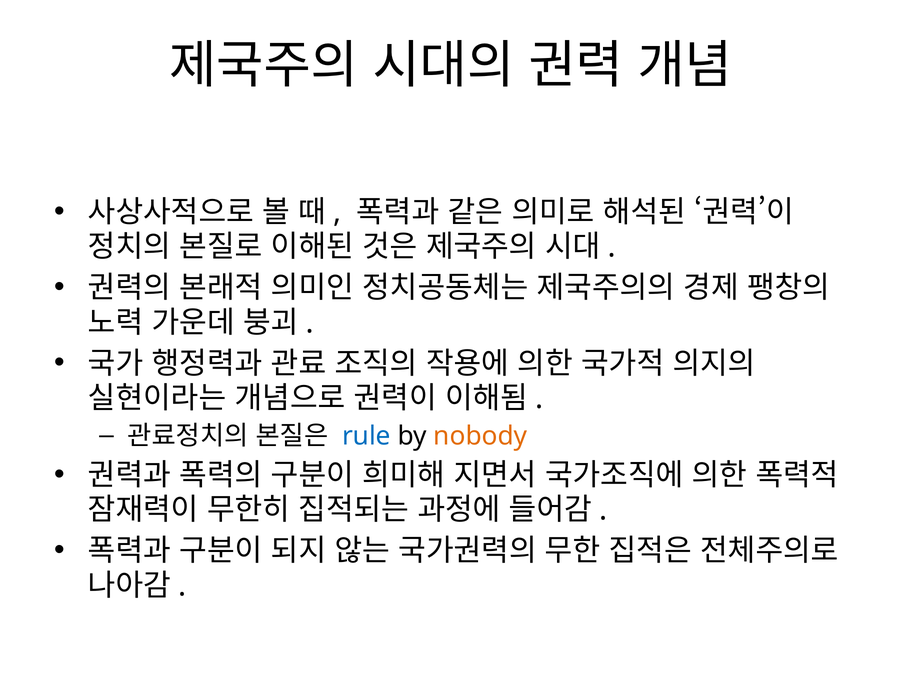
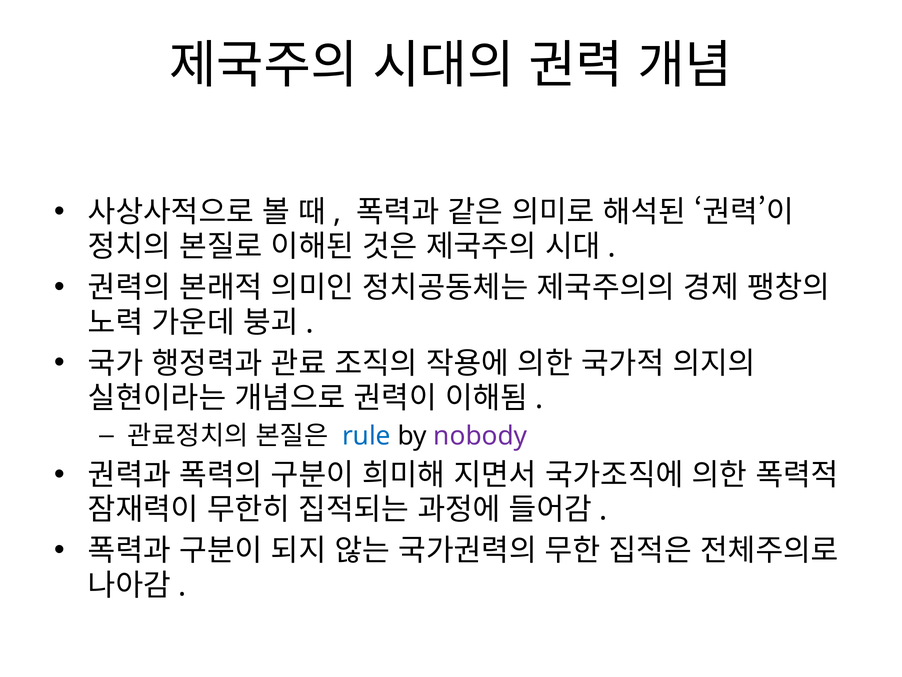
nobody colour: orange -> purple (480, 436)
